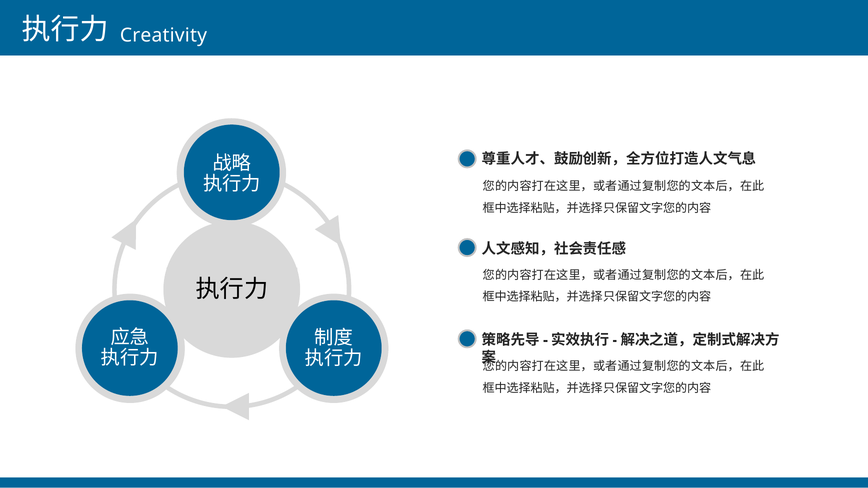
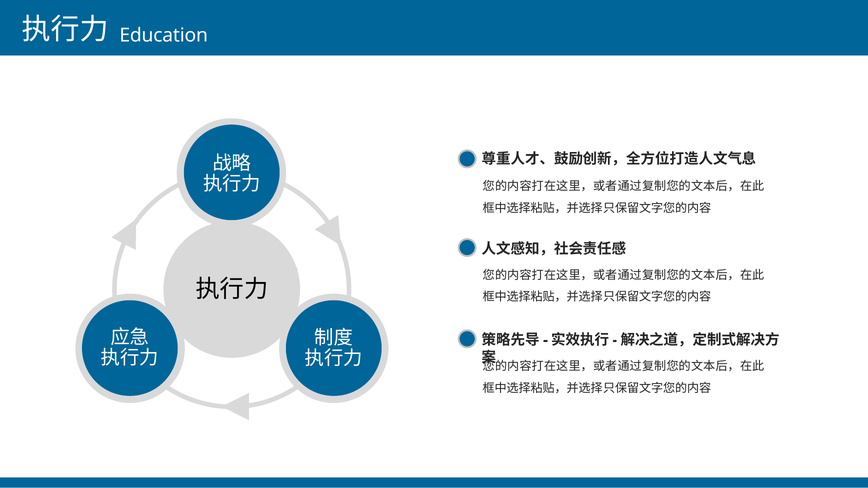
Creativity: Creativity -> Education (164, 36)
